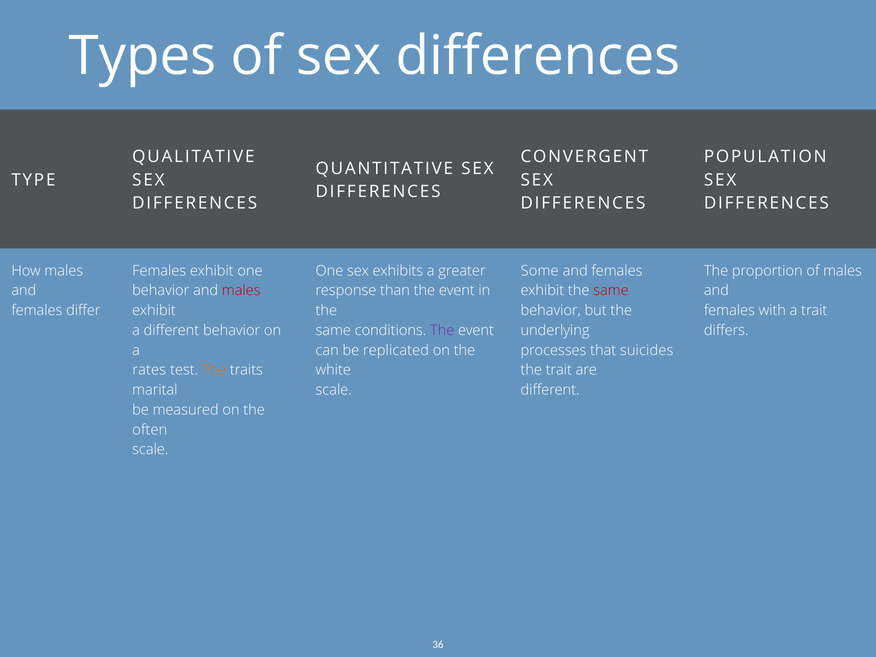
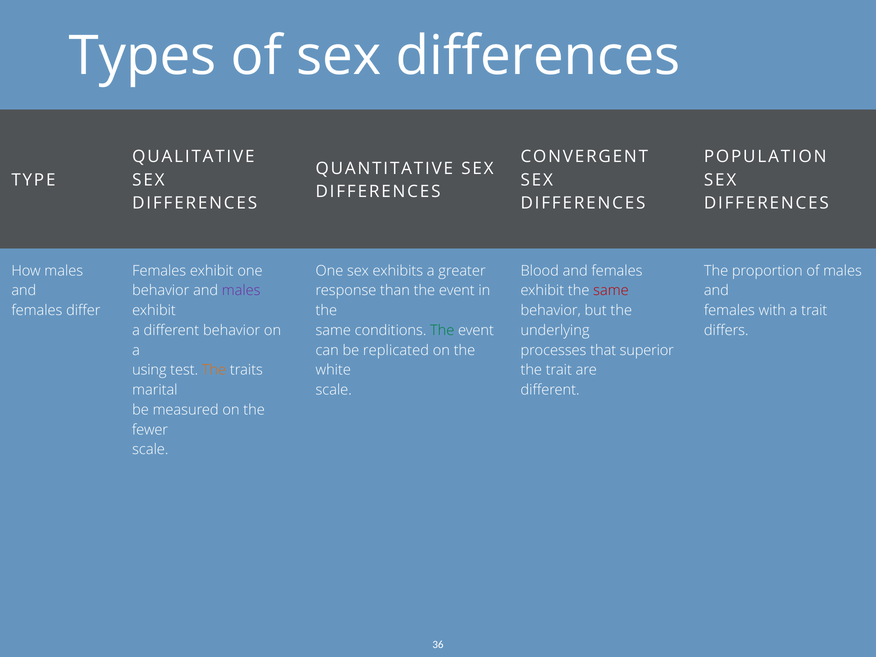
Some: Some -> Blood (540, 271)
males colour: red -> purple (241, 291)
The colour: purple -> green (442, 330)
suicides: suicides -> superior (647, 350)
rates: rates -> using (149, 370)
often: often -> fewer (150, 430)
